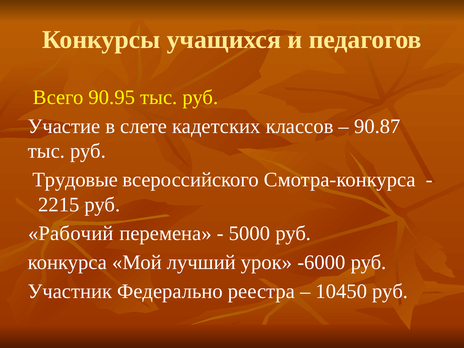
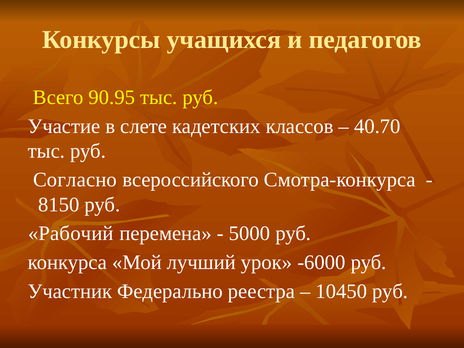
90.87: 90.87 -> 40.70 (377, 126)
Трудовые: Трудовые -> Согласно (75, 180)
2215: 2215 -> 8150 (59, 205)
